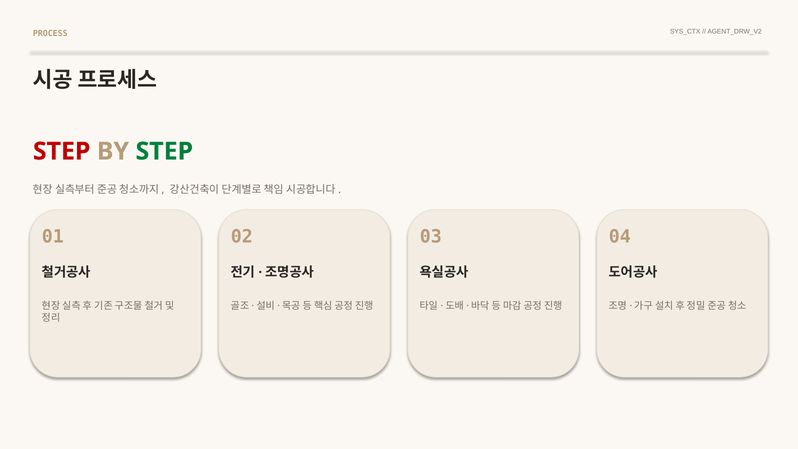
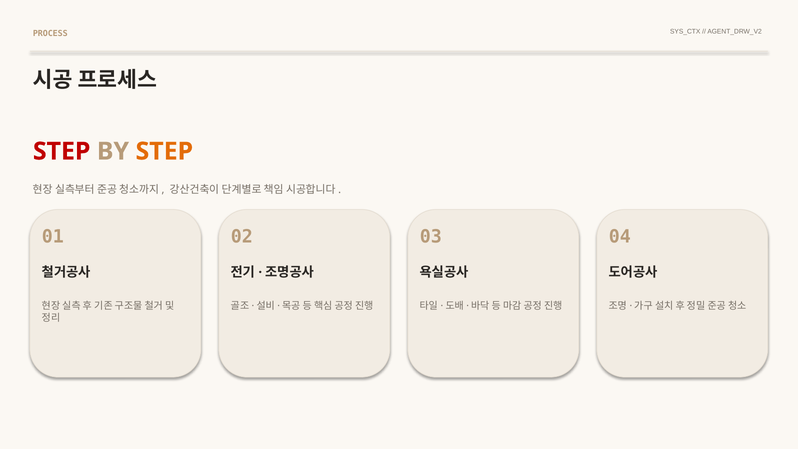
STEP colour: green -> orange (164, 151)
